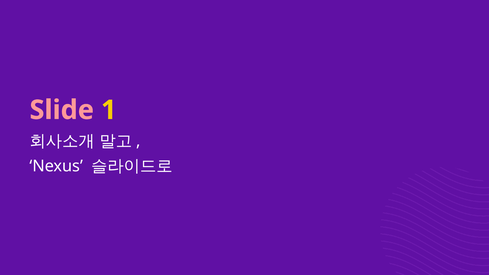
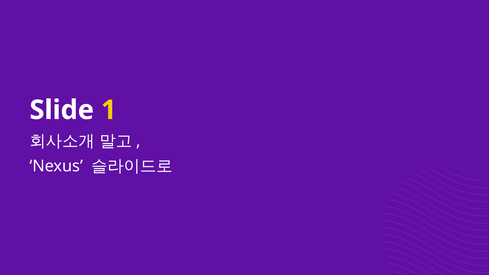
Slide colour: pink -> white (62, 110)
